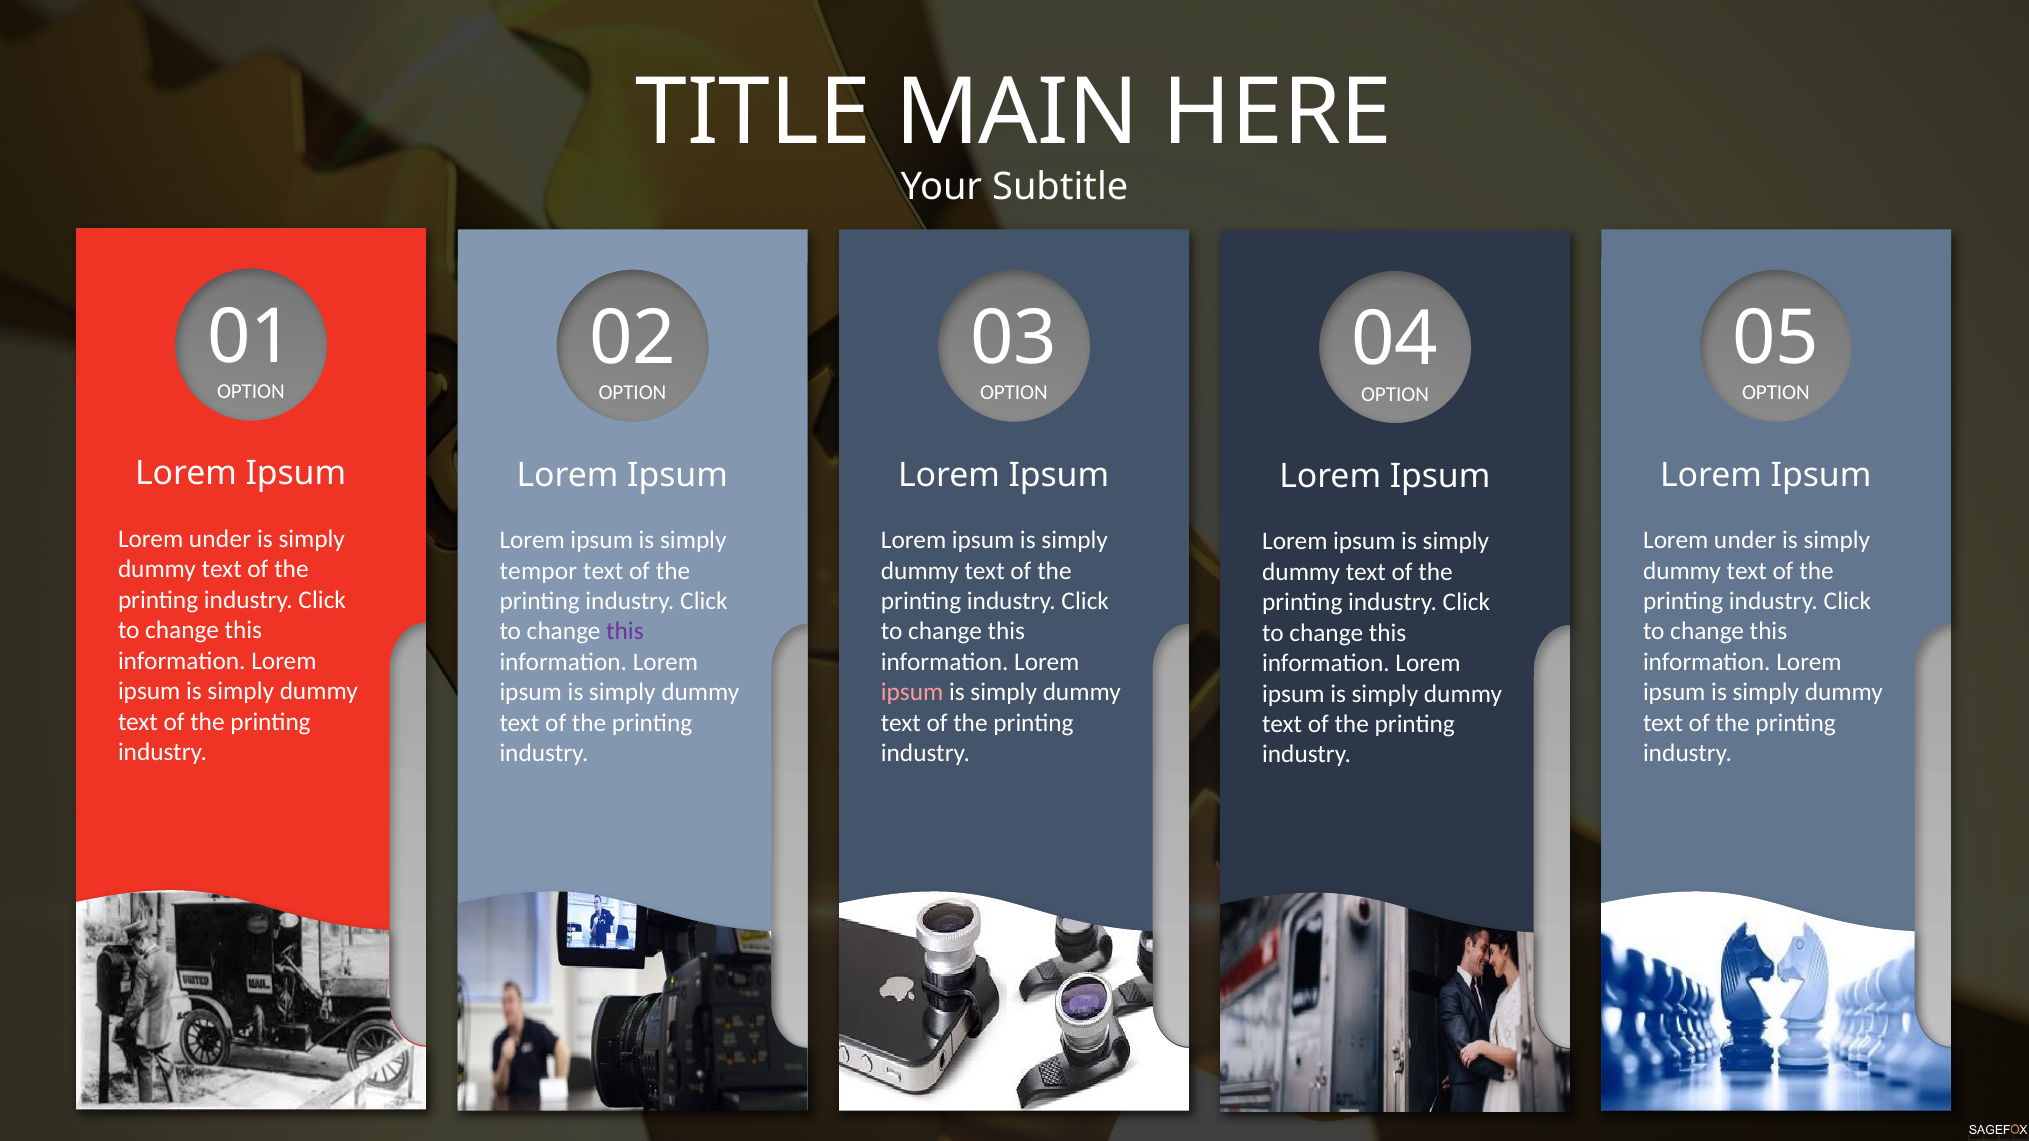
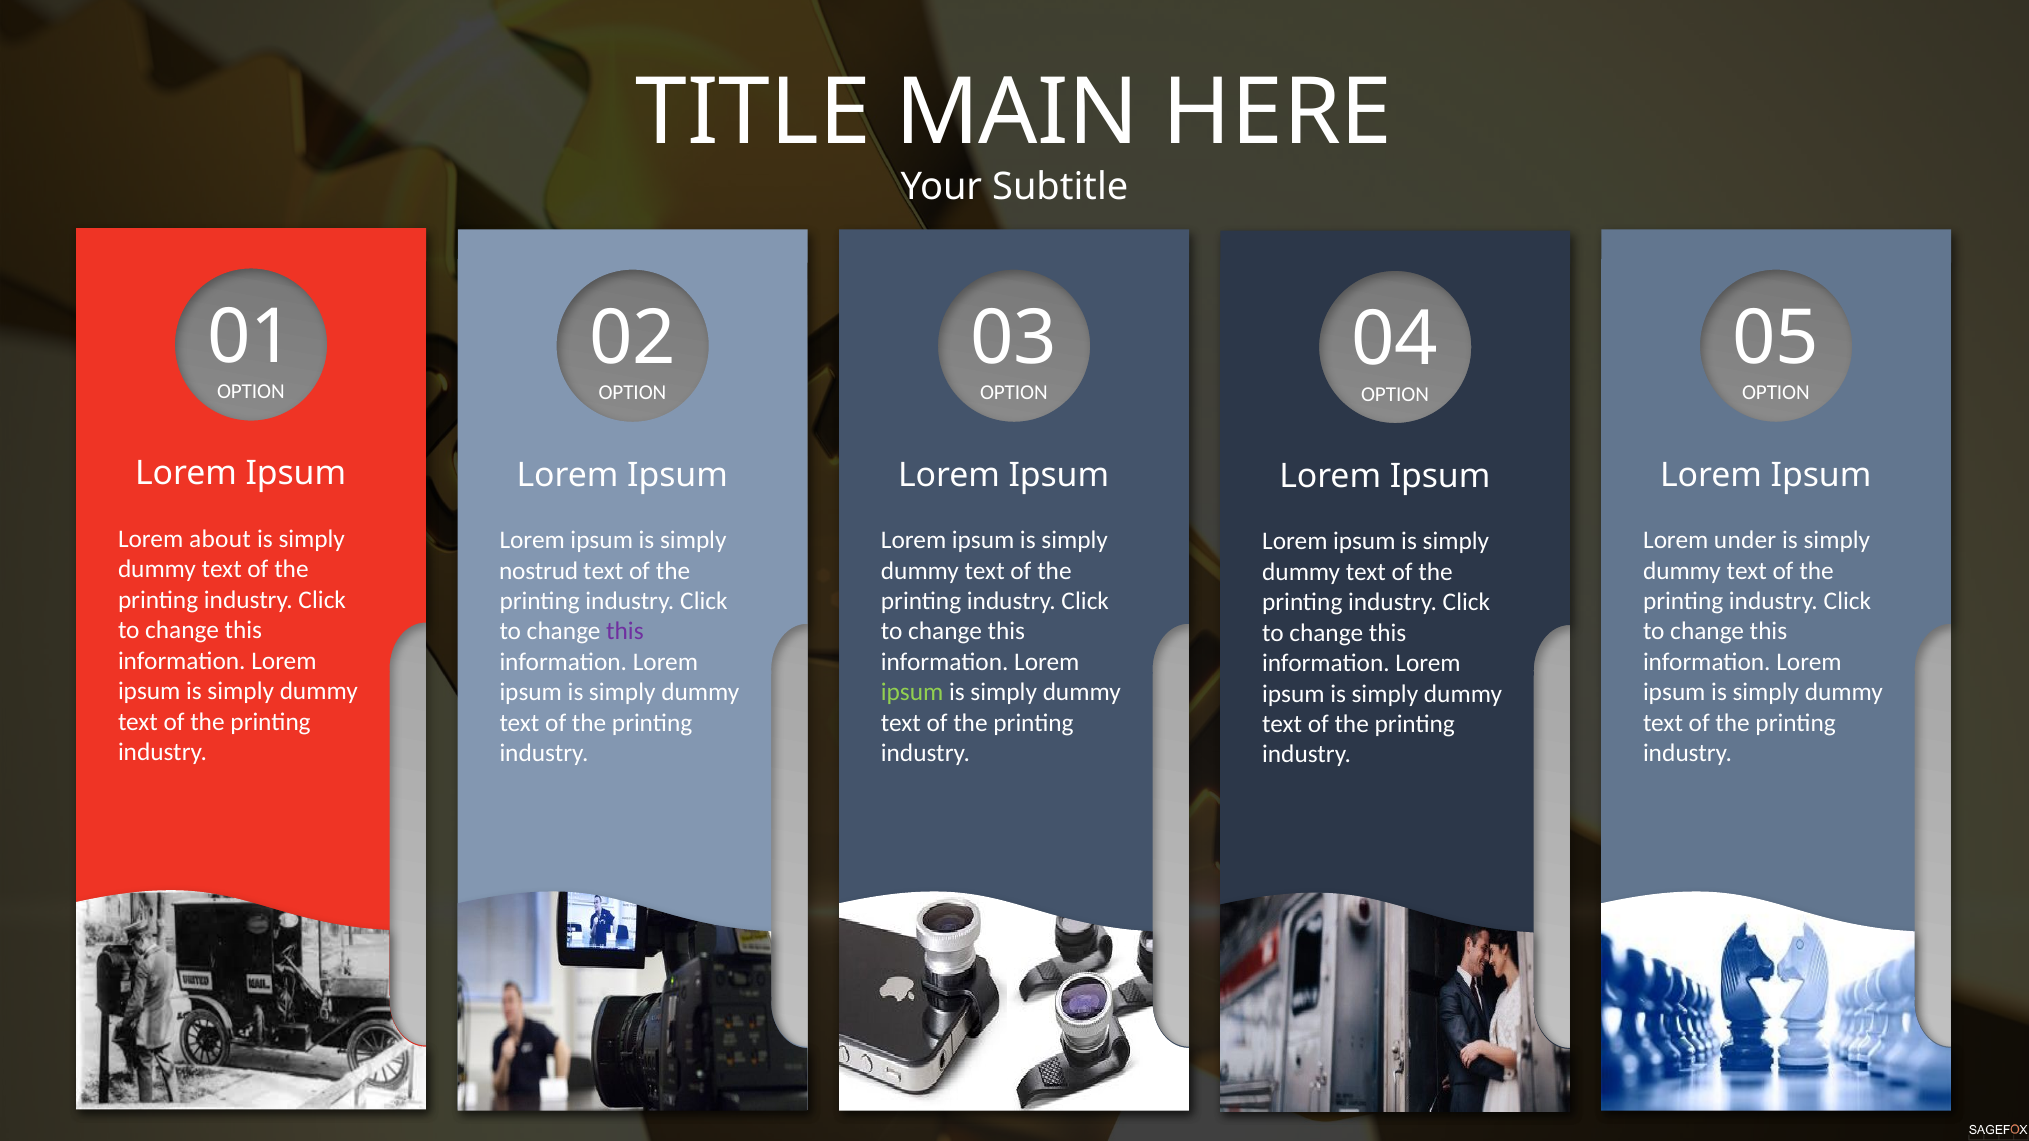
under: under -> about (220, 539)
tempor: tempor -> nostrud (539, 571)
ipsum colour: pink -> light green (912, 693)
